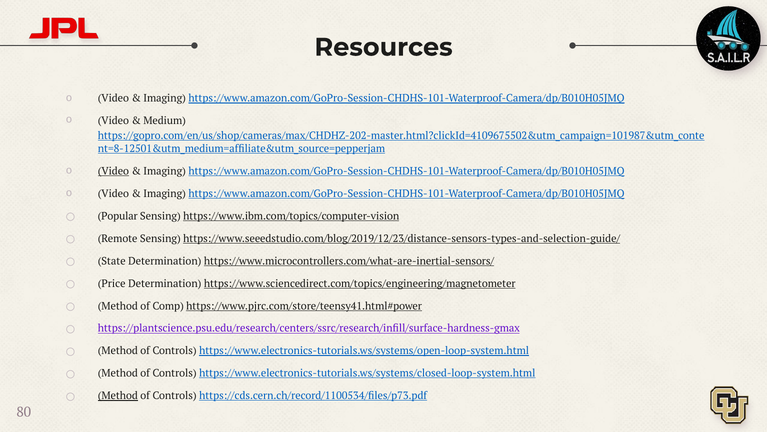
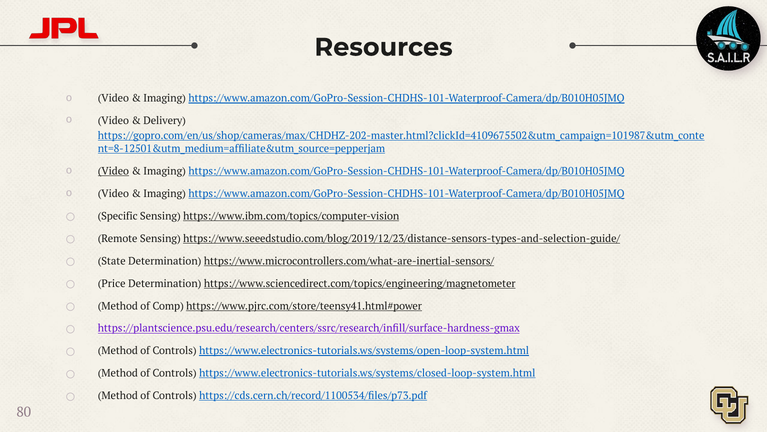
Medium: Medium -> Delivery (165, 121)
Popular: Popular -> Specific (118, 216)
Method underline: present -> none (118, 395)
